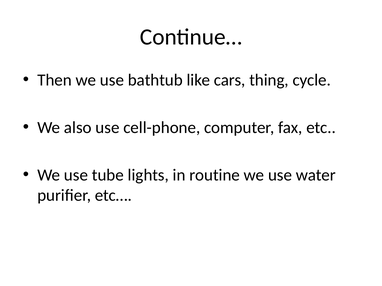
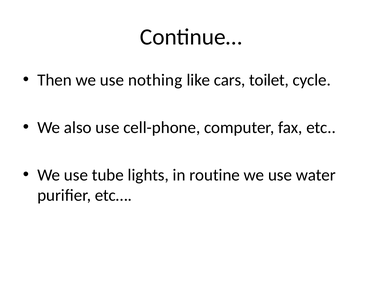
bathtub: bathtub -> nothing (155, 80)
thing: thing -> toilet (269, 80)
